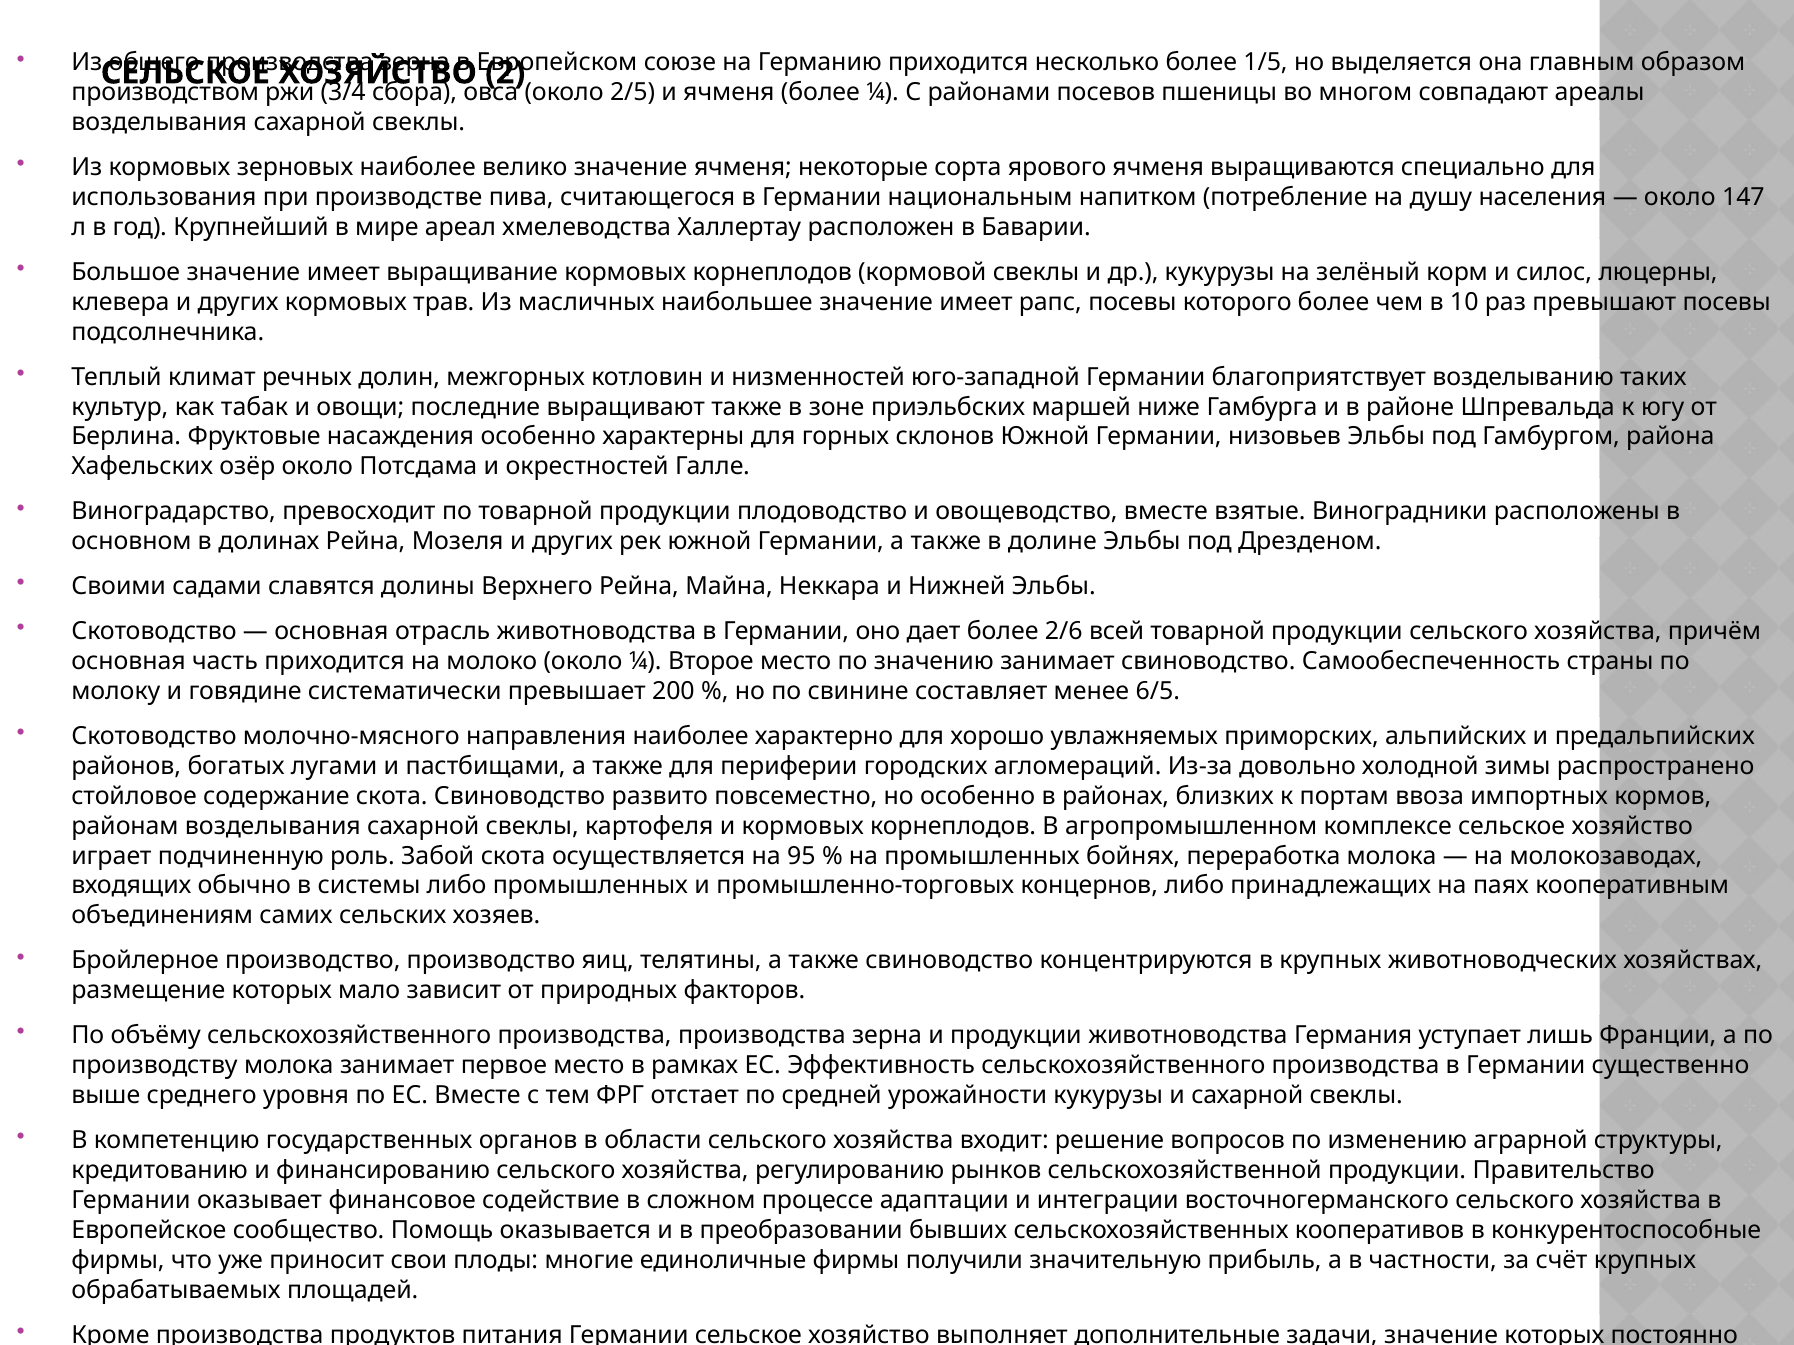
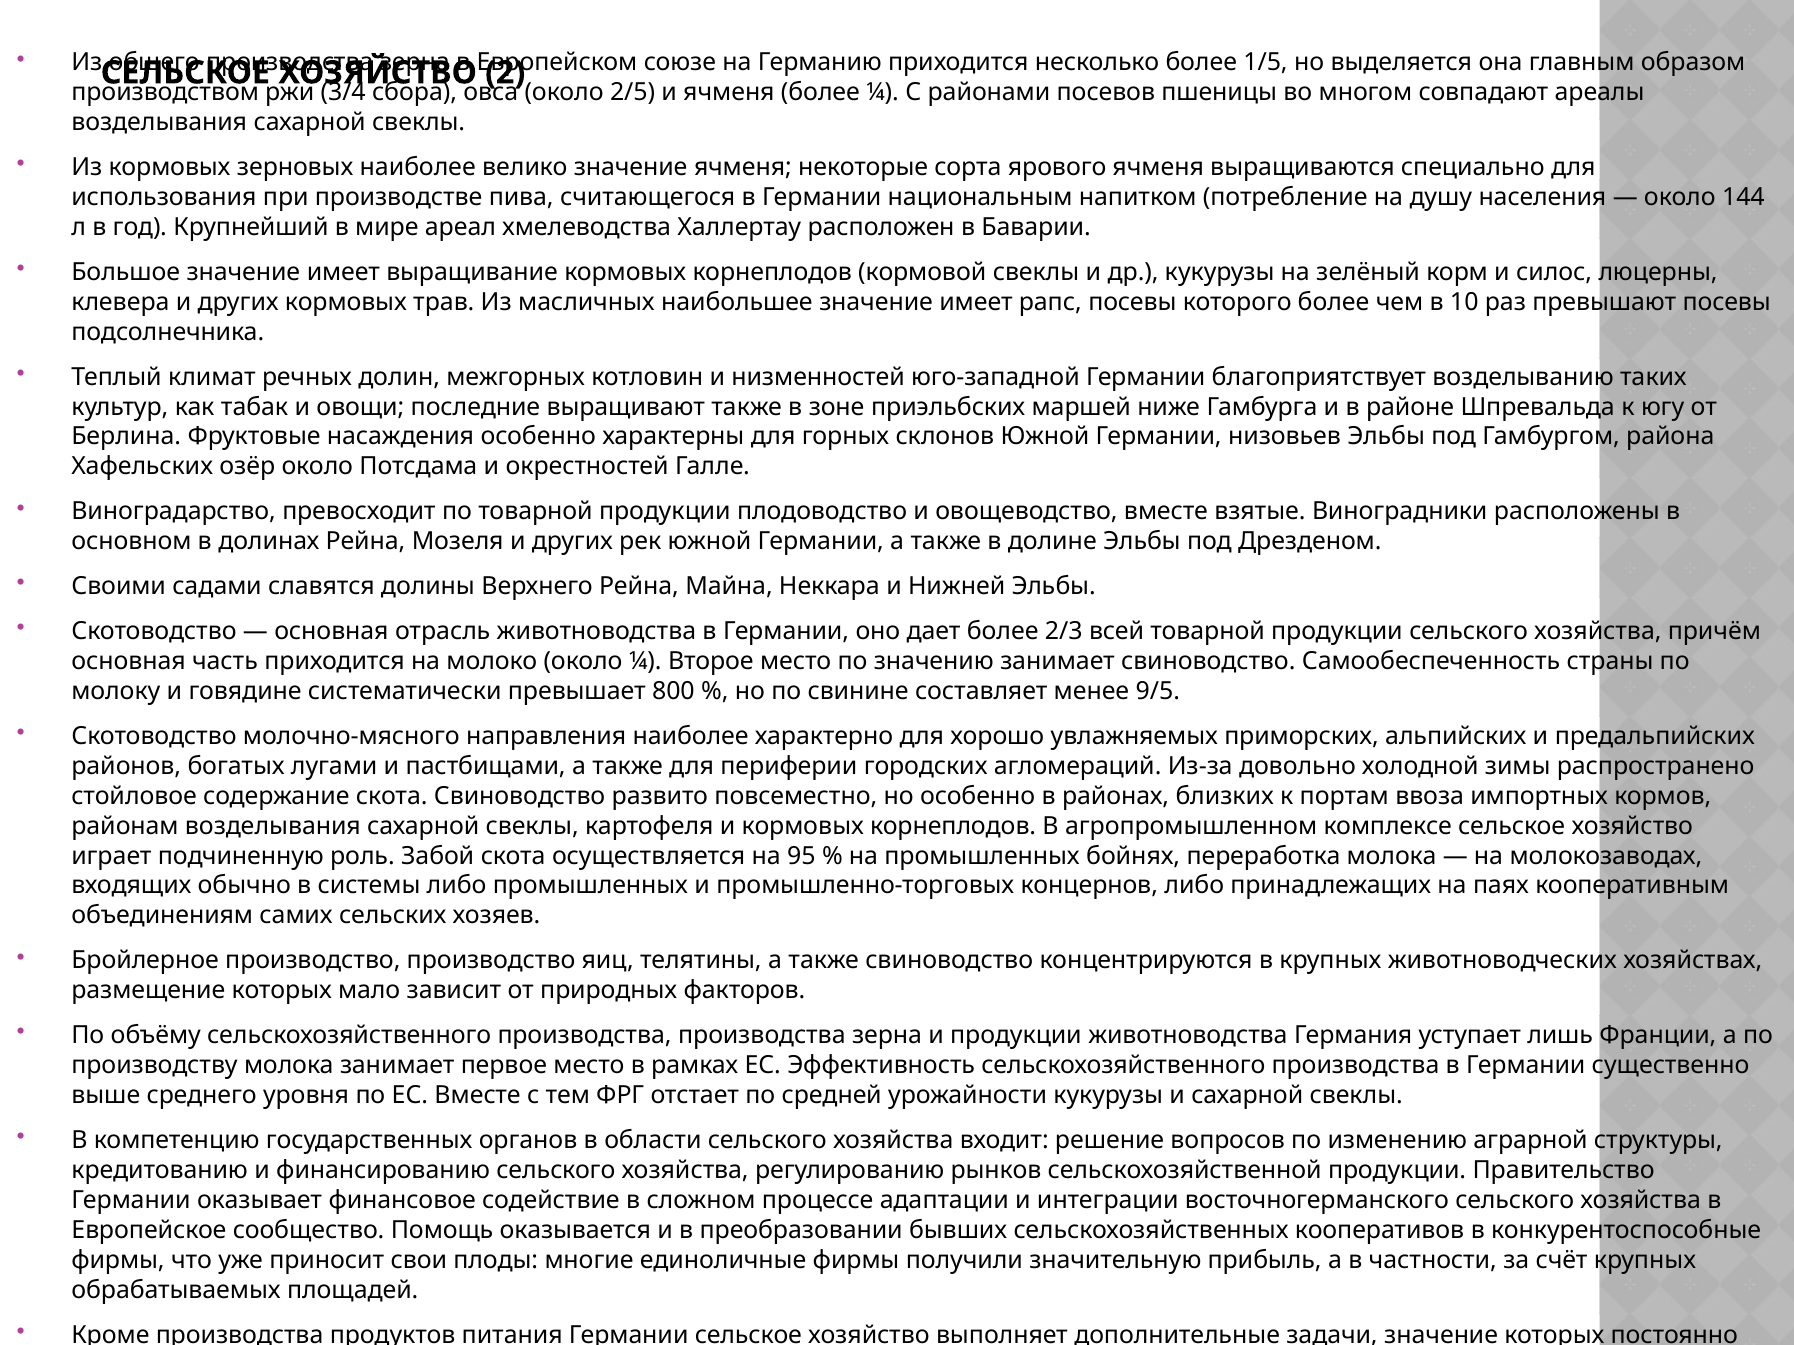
147: 147 -> 144 (1743, 197)
2/6: 2/6 -> 2/3 (1064, 632)
200: 200 -> 800 (673, 691)
6/5: 6/5 -> 9/5 (1158, 691)
